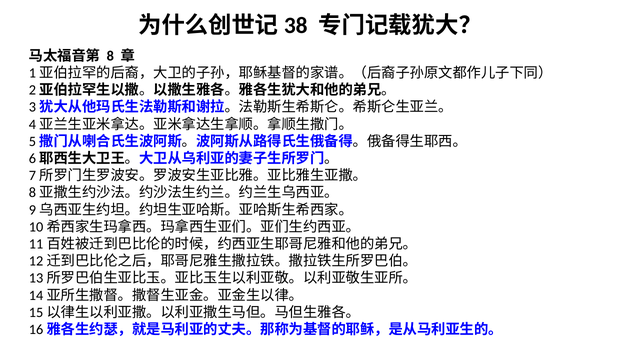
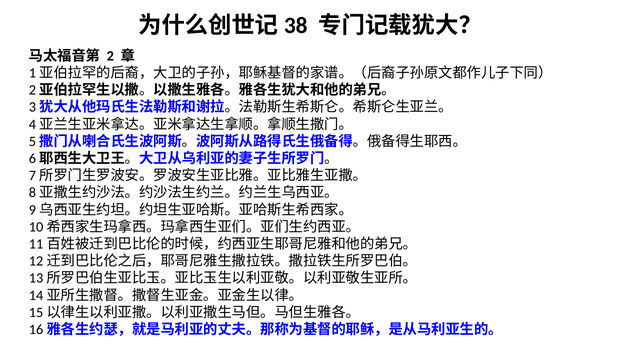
8: 8 -> 2 (110, 56)
